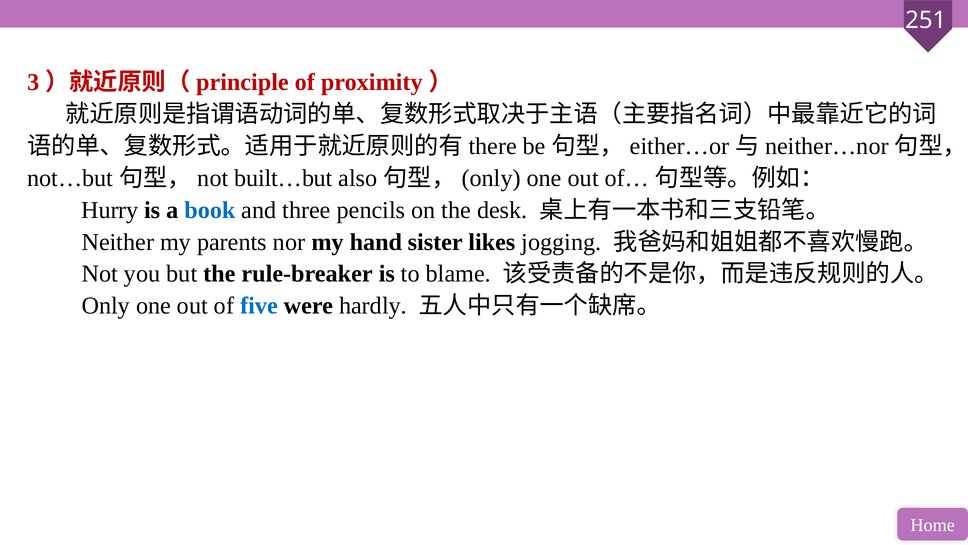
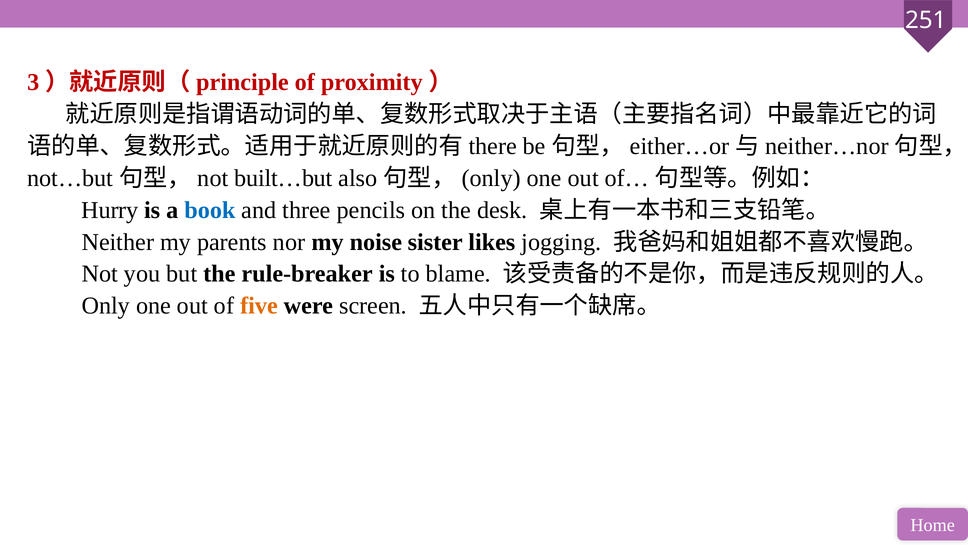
hand: hand -> noise (376, 242)
five colour: blue -> orange (259, 306)
hardly: hardly -> screen (373, 306)
